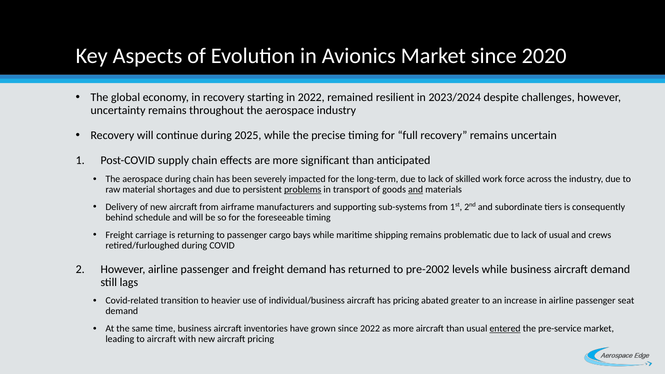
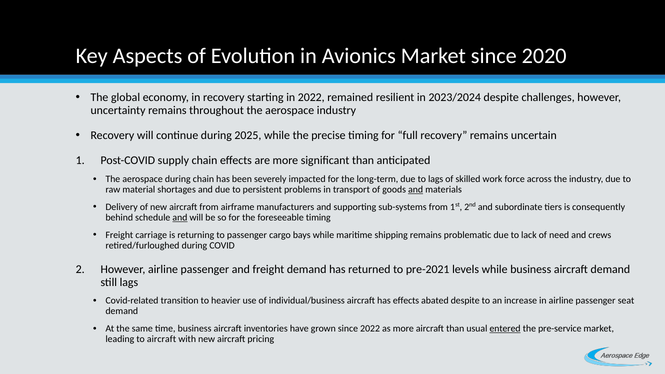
long-term due to lack: lack -> lags (436, 179)
problems underline: present -> none (303, 190)
and underline: none -> present (180, 218)
of usual: usual -> need (559, 235)
pre-2002: pre-2002 -> pre-2021 (428, 269)
has pricing: pricing -> effects (406, 301)
abated greater: greater -> despite (465, 301)
